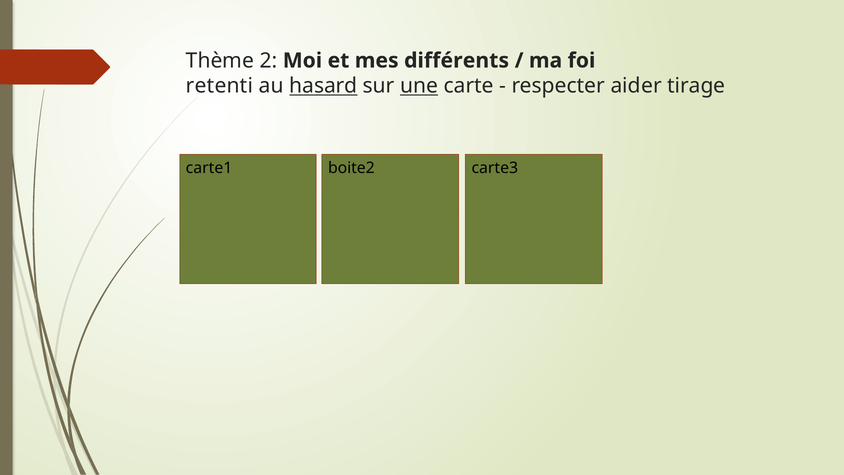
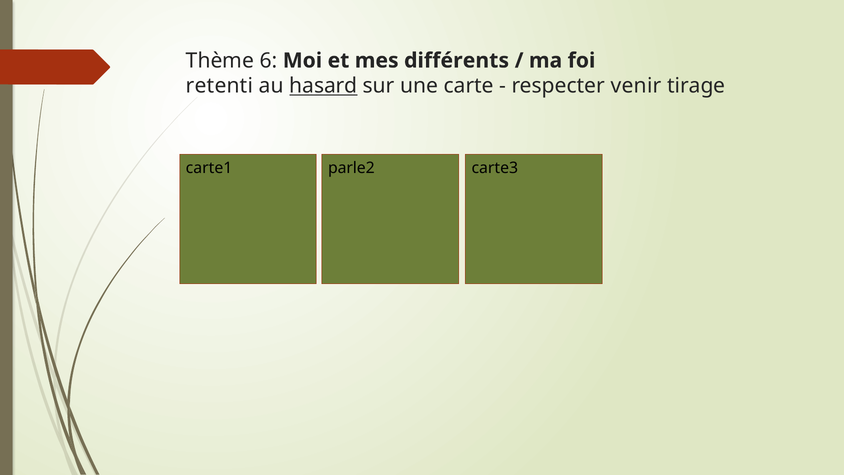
2: 2 -> 6 (268, 61)
une underline: present -> none (419, 86)
aider: aider -> venir (636, 86)
boite2: boite2 -> parle2 (351, 168)
